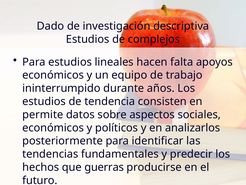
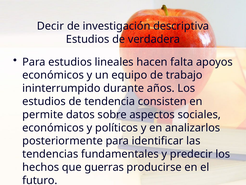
Dado: Dado -> Decir (50, 26)
complejos: complejos -> verdadera (154, 39)
